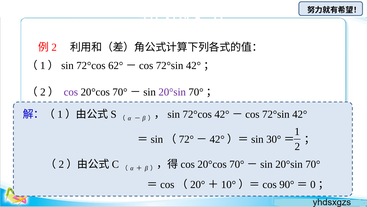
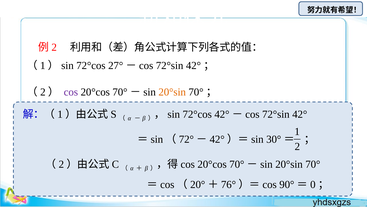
62°: 62° -> 27° (116, 65)
20°sin colour: purple -> orange (172, 92)
10°: 10° -> 76° (228, 184)
